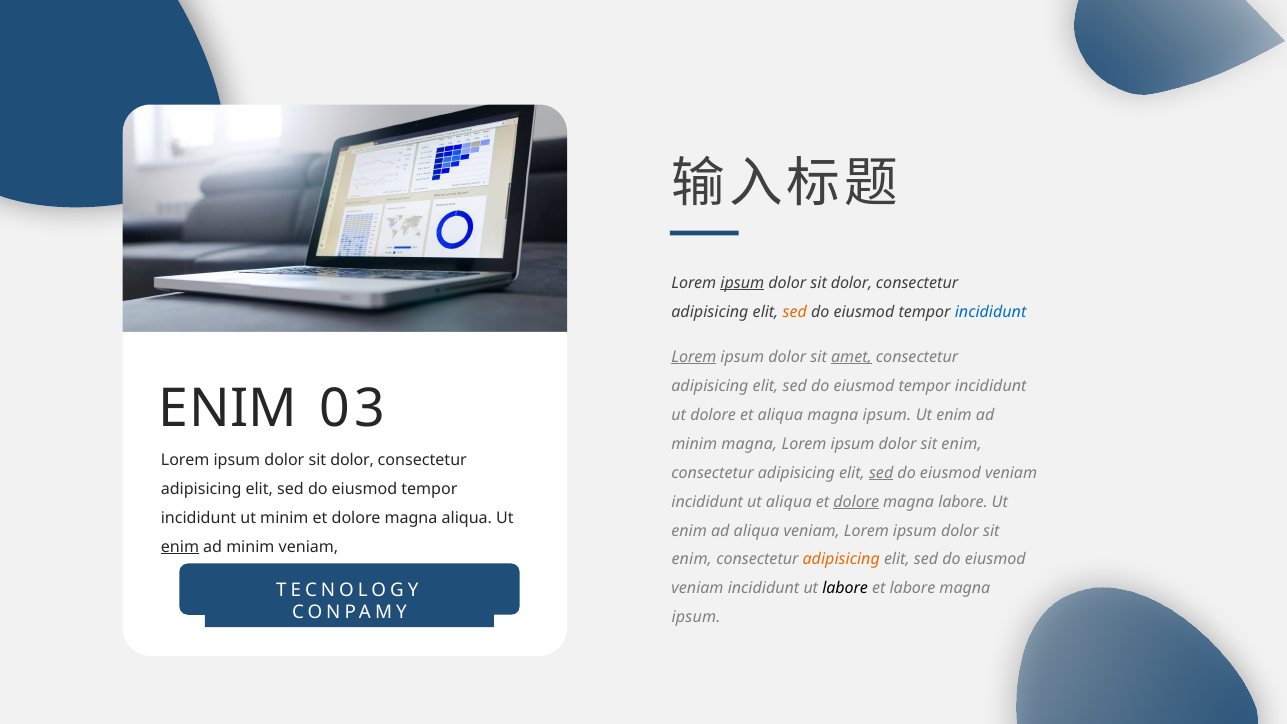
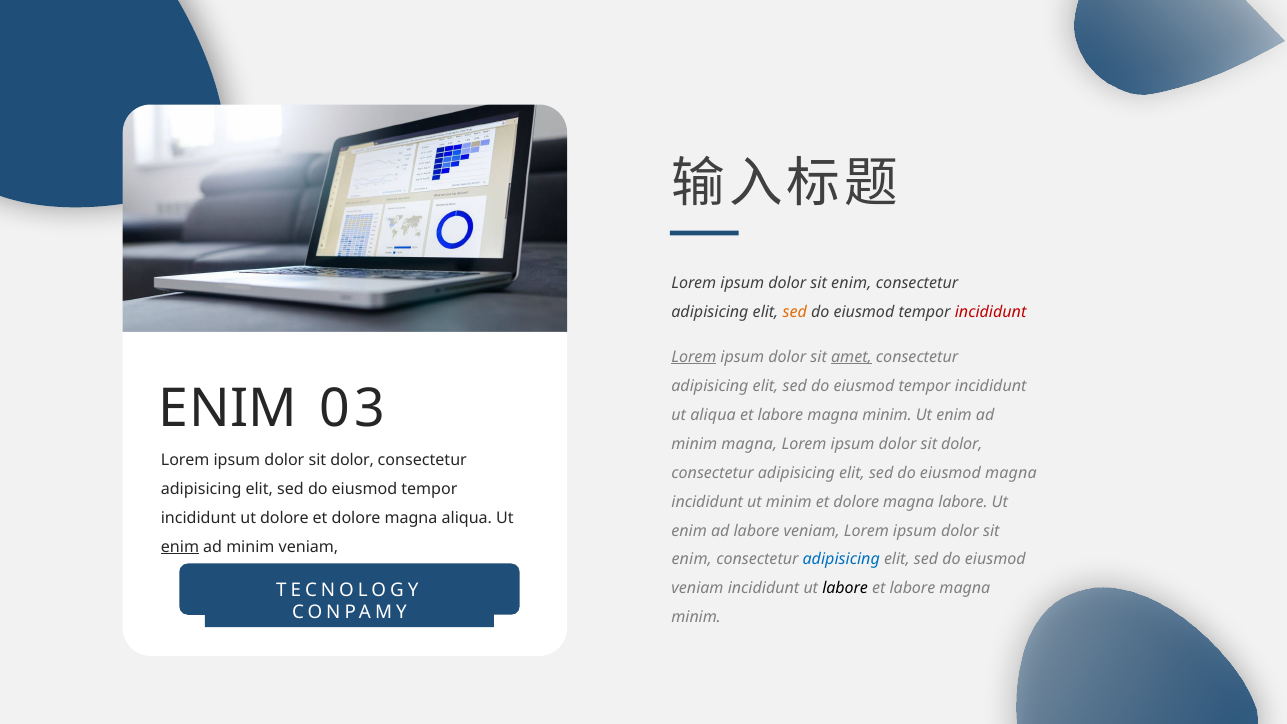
ipsum underline: present -> none (742, 283)
dolor: dolor -> enim (851, 283)
incididunt colour: blue -> red (991, 312)
ut dolore: dolore -> aliqua (713, 415)
aliqua: aliqua -> labore (780, 415)
ipsum: ipsum -> minim (887, 415)
enim: enim -> dolor (962, 444)
sed underline: present -> none (881, 473)
veniam: veniam -> magna (1011, 473)
ut aliqua: aliqua -> minim (789, 502)
dolore underline: present -> none (856, 502)
ut minim: minim -> dolore (284, 518)
ad aliqua: aliqua -> labore (757, 531)
adipisicing colour: orange -> blue (841, 560)
ipsum: ipsum -> minim (696, 618)
